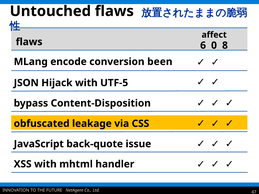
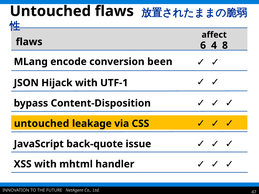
0: 0 -> 4 (214, 45)
UTF-5: UTF-5 -> UTF-1 (114, 83)
obfuscated: obfuscated -> untouched (42, 124)
